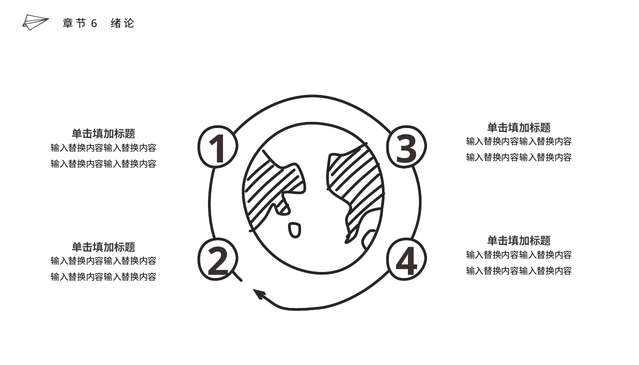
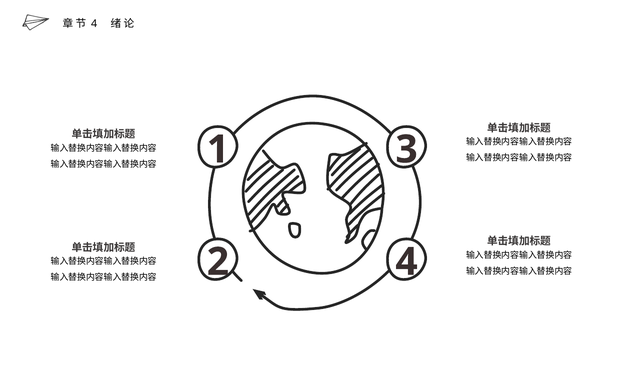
6: 6 -> 4 (94, 24)
